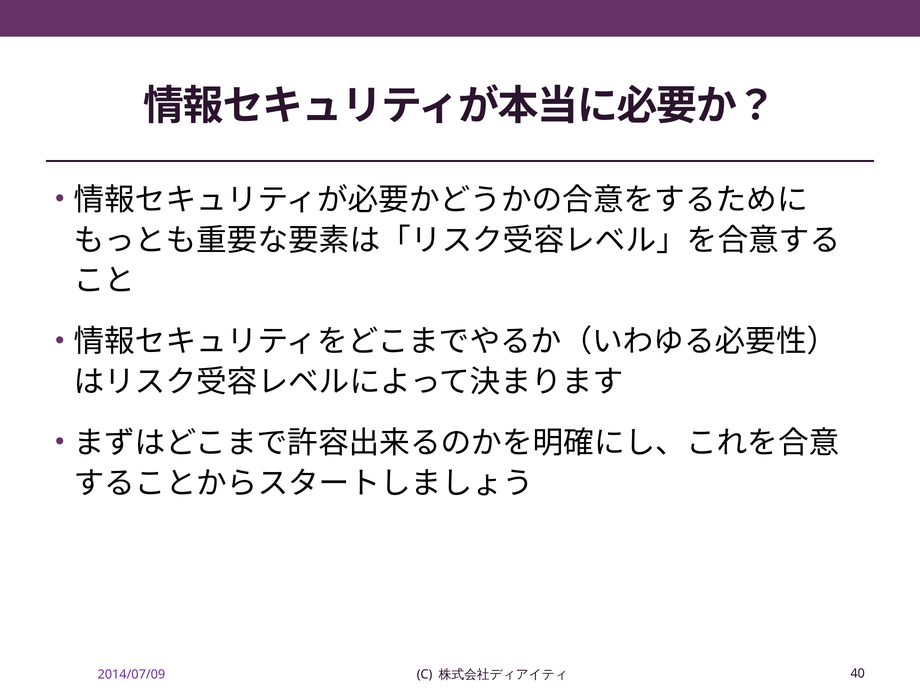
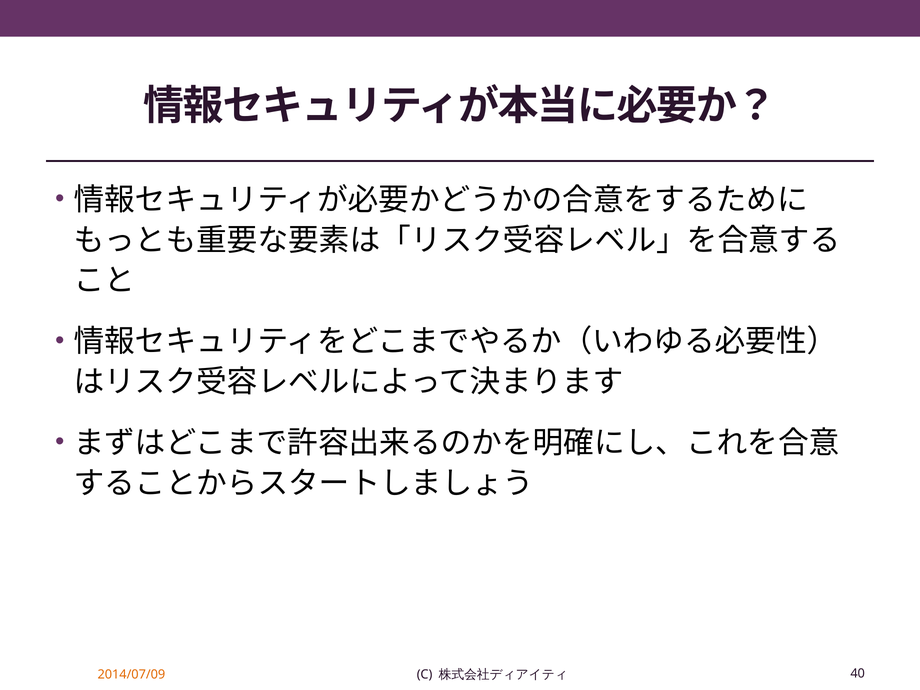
2014/07/09 colour: purple -> orange (131, 674)
